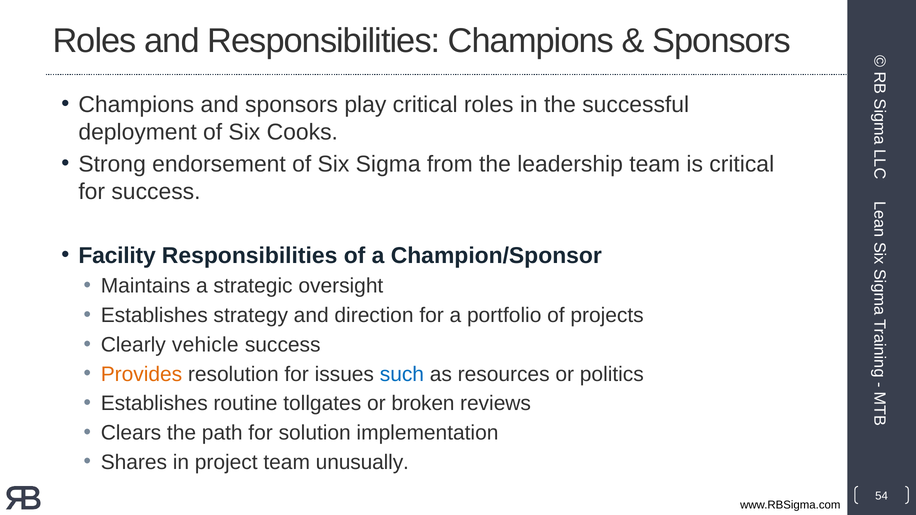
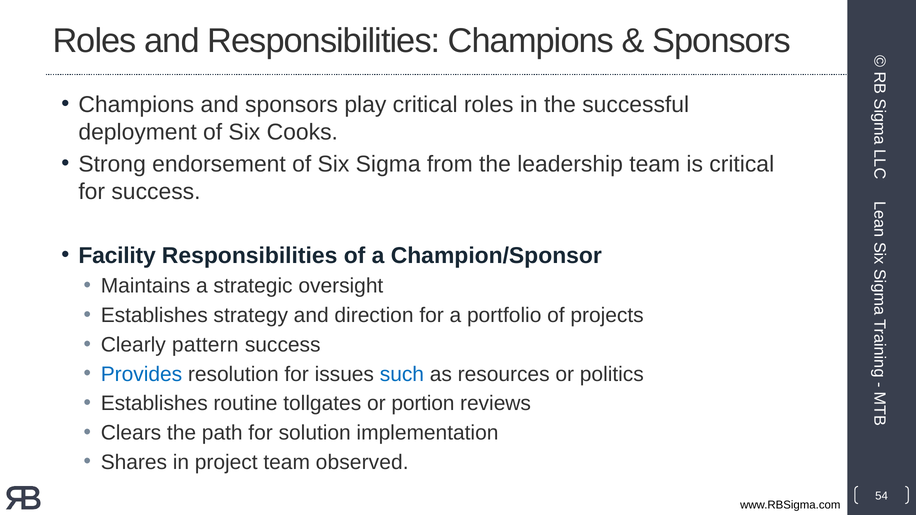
vehicle: vehicle -> pattern (205, 345)
Provides colour: orange -> blue (141, 374)
broken: broken -> portion (423, 404)
unusually: unusually -> observed (362, 462)
